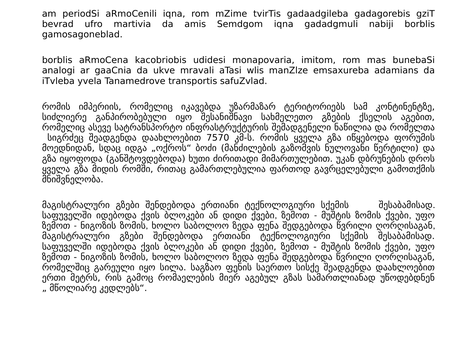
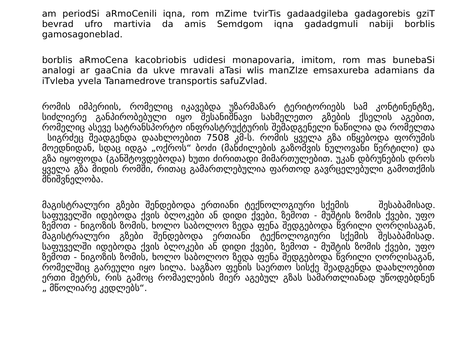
7570: 7570 -> 7508 (218, 138)
